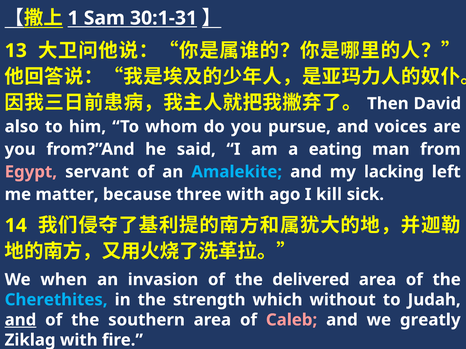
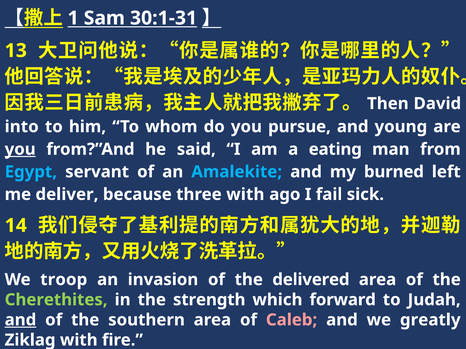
also: also -> into (22, 127)
voices: voices -> young (401, 127)
you underline: none -> present (20, 149)
Egypt colour: pink -> light blue (31, 172)
lacking: lacking -> burned (394, 172)
matter: matter -> deliver (67, 195)
kill: kill -> fail (329, 195)
when: when -> troop (64, 280)
Cherethites colour: light blue -> light green (56, 300)
without: without -> forward (343, 300)
